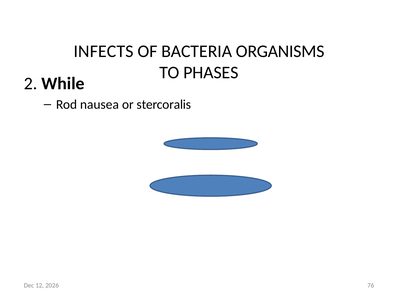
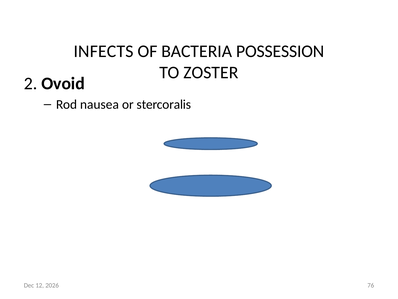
ORGANISMS: ORGANISMS -> POSSESSION (280, 51)
PHASES: PHASES -> ZOSTER (211, 72)
While: While -> Ovoid (63, 83)
